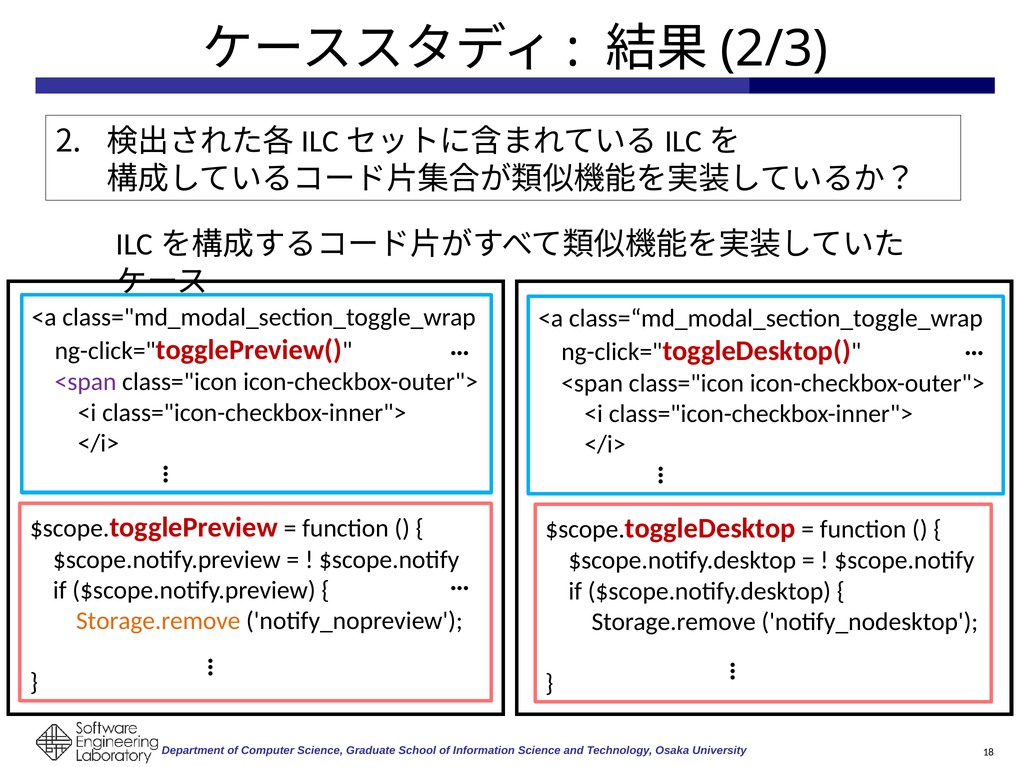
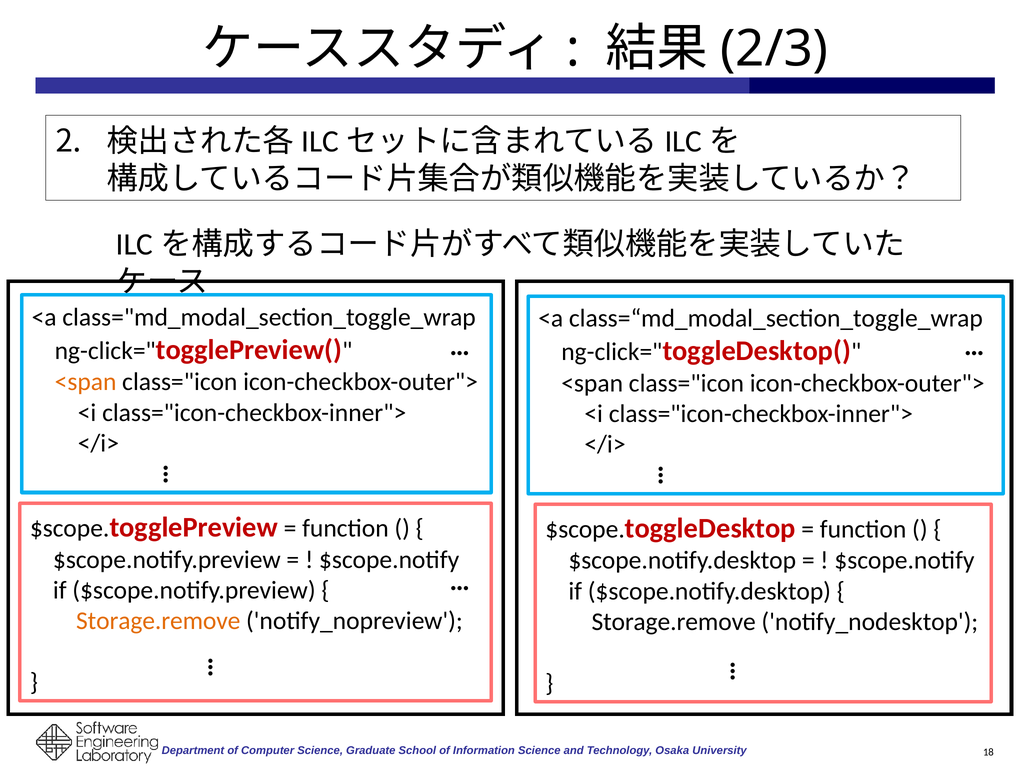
<span colour: purple -> orange (86, 382)
